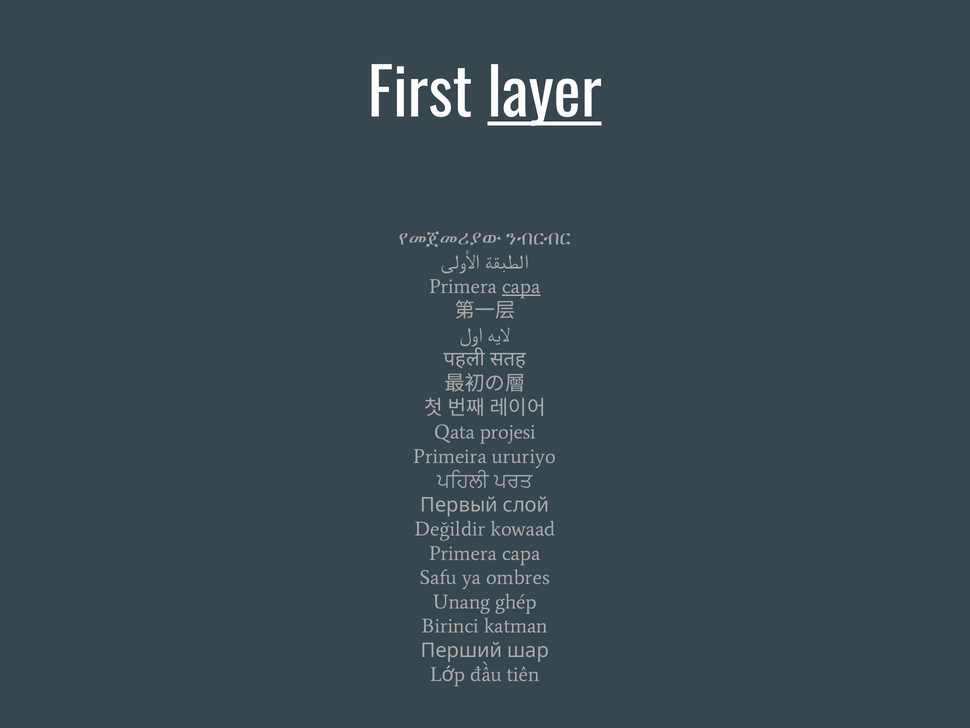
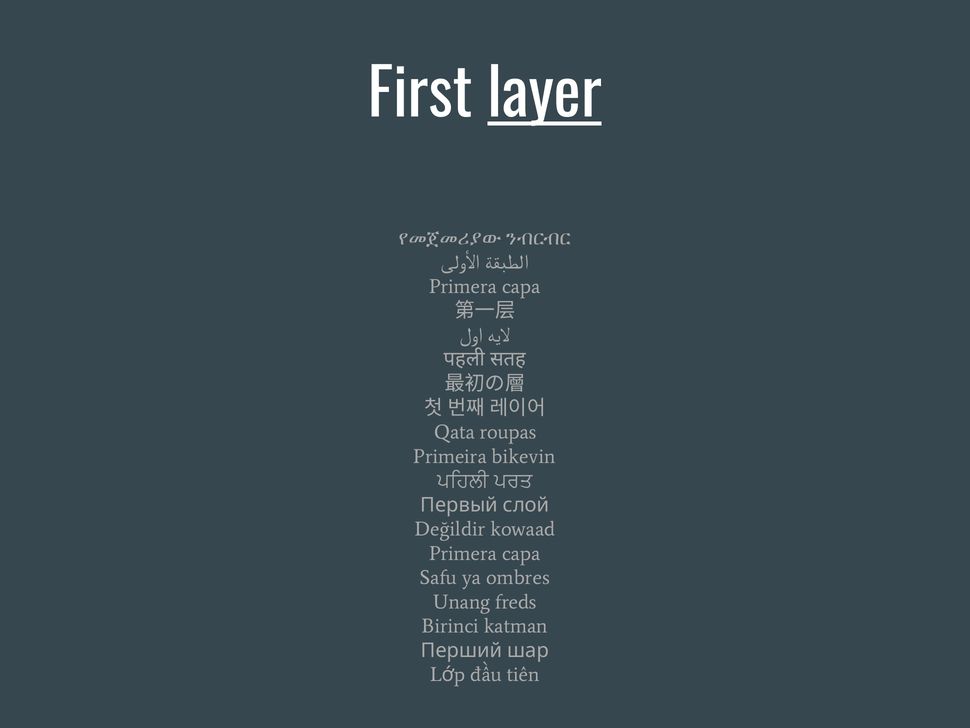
capa underline: present -> none (521, 286)
projesi: projesi -> roupas (508, 432)
ururiyo: ururiyo -> bikevin (524, 456)
ghép: ghép -> freds (516, 602)
